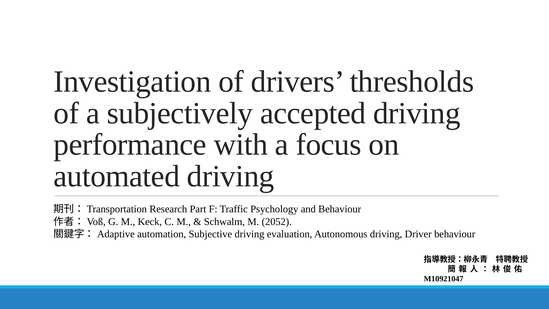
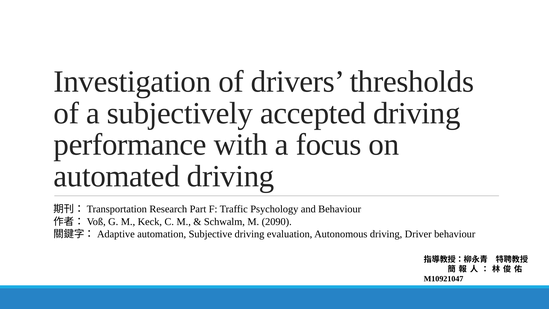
2052: 2052 -> 2090 (277, 221)
